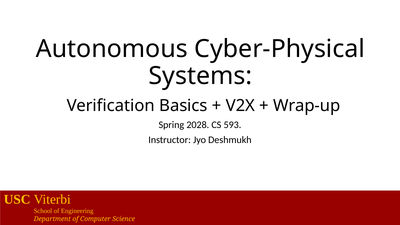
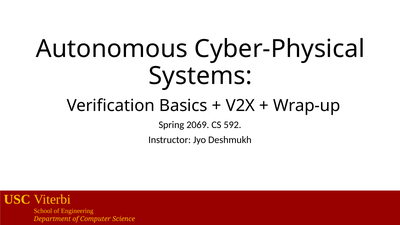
2028: 2028 -> 2069 (198, 125)
593: 593 -> 592 (232, 125)
